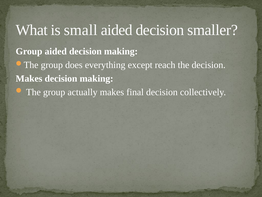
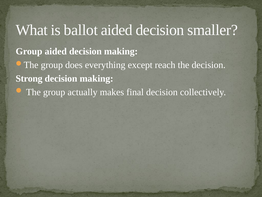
small: small -> ballot (81, 30)
Makes: Makes -> Strong (29, 78)
